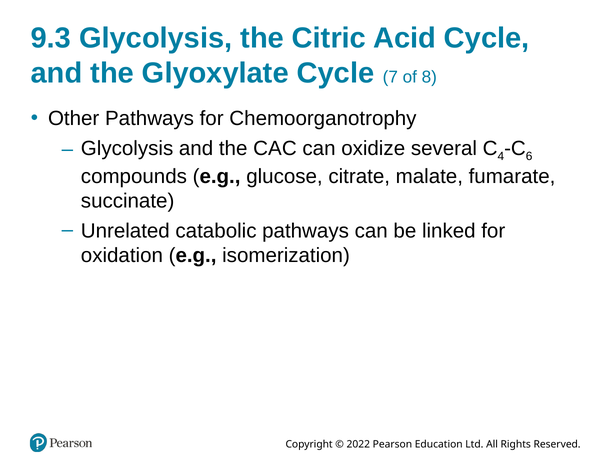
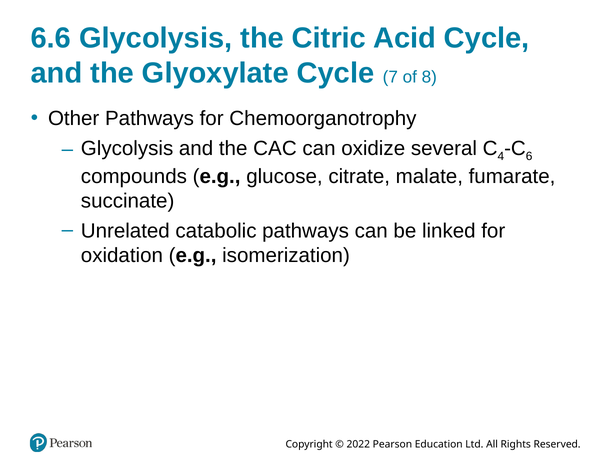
9.3: 9.3 -> 6.6 (51, 38)
